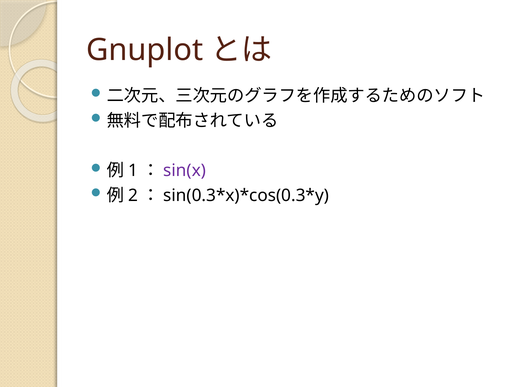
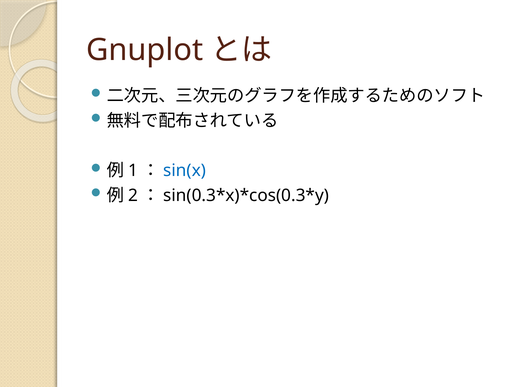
sin(x colour: purple -> blue (185, 171)
